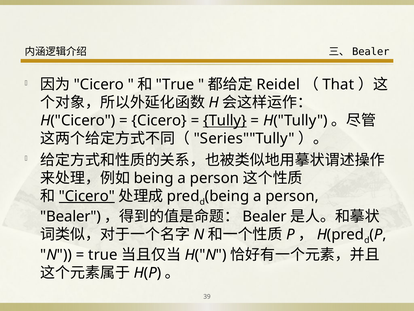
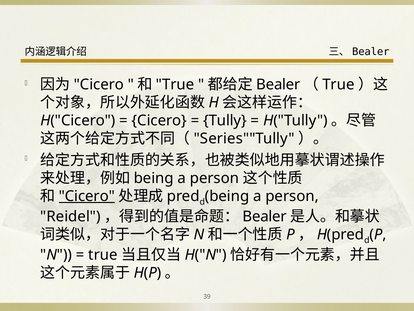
Reidel: Reidel -> Bealer (278, 85)
That: That -> True (338, 85)
Tully underline: present -> none (225, 120)
Bealer: Bealer -> Reidel (70, 216)
